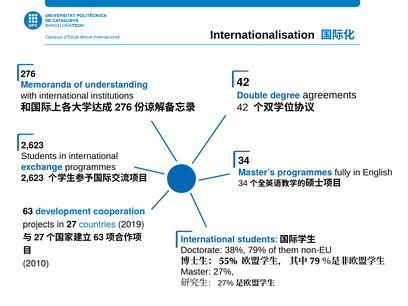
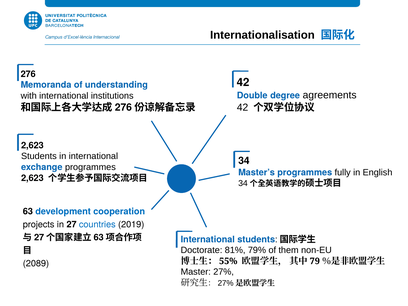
38%: 38% -> 81% (235, 250)
2010: 2010 -> 2089 (36, 264)
